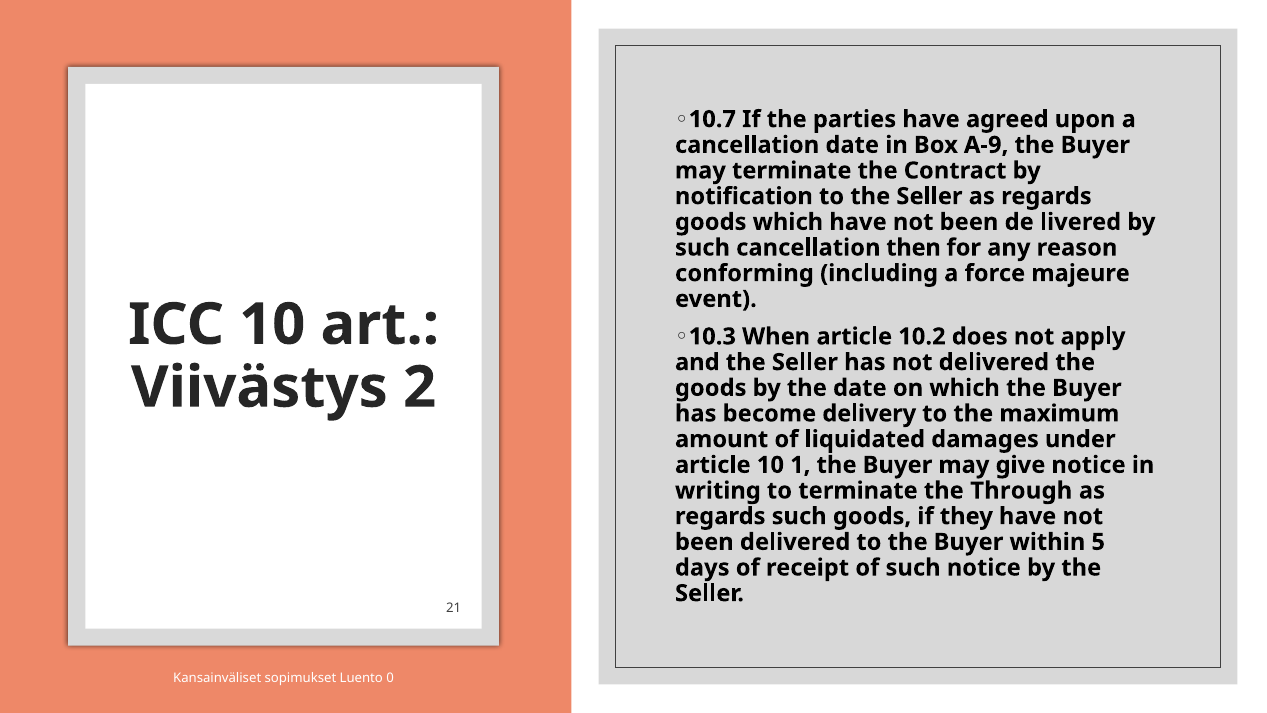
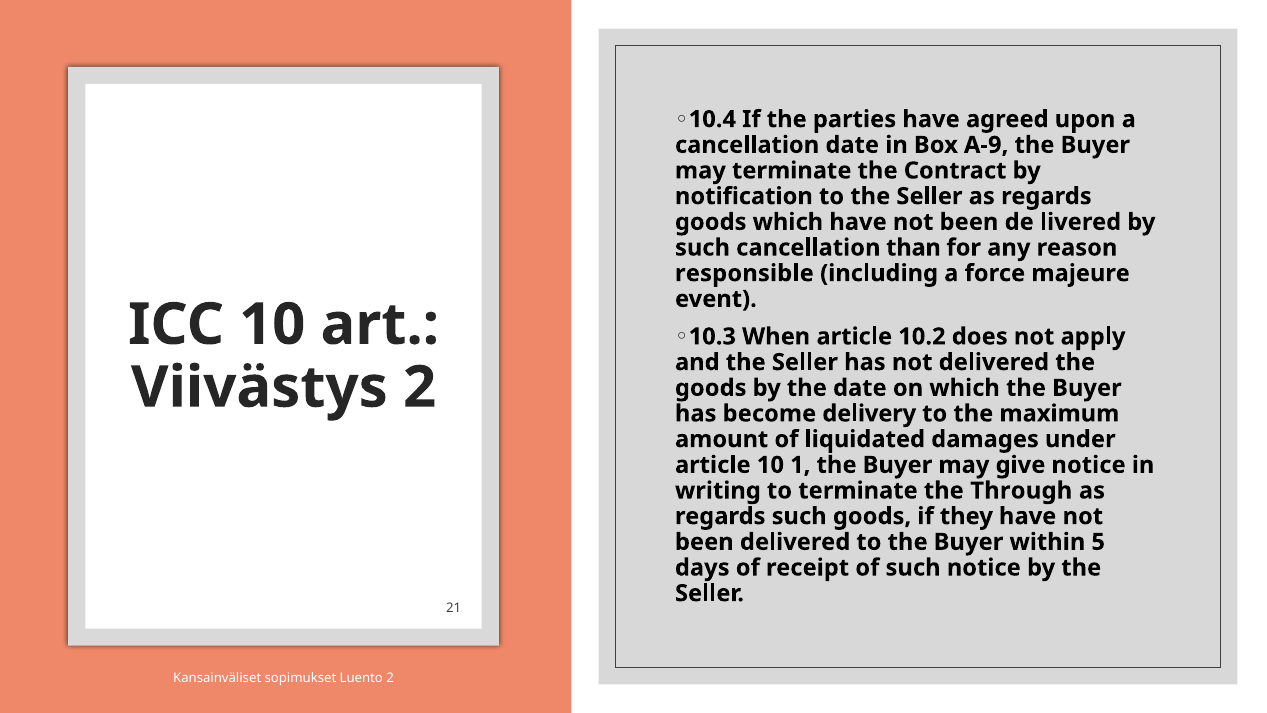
10.7: 10.7 -> 10.4 (712, 119)
then: then -> than (914, 248)
conforming: conforming -> responsible (744, 273)
Luento 0: 0 -> 2 (390, 678)
